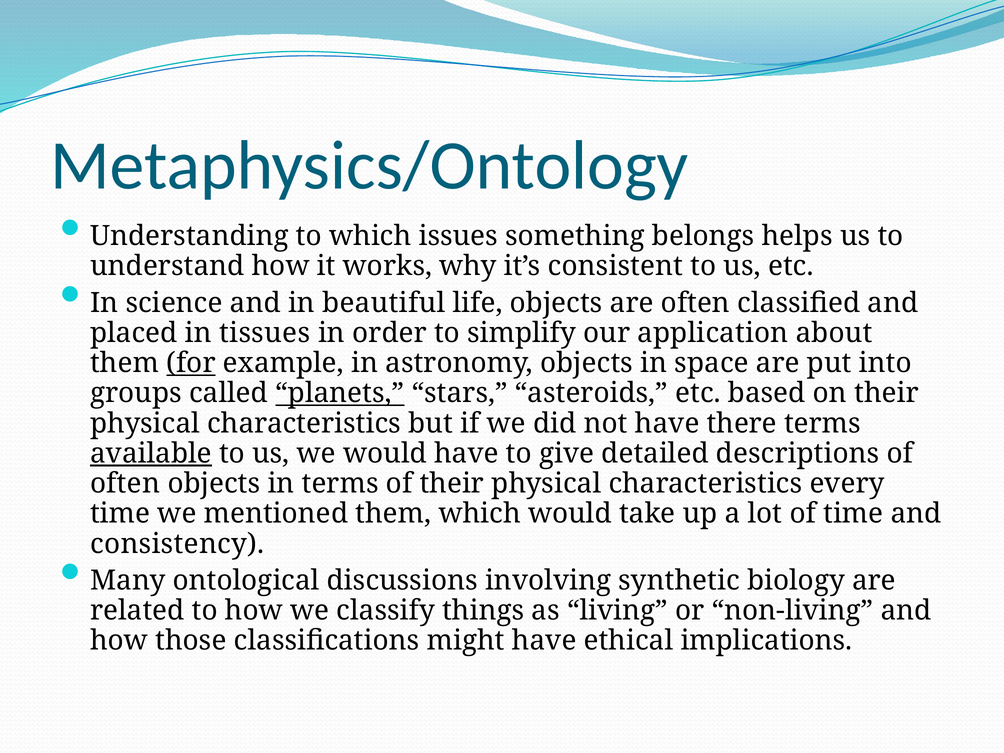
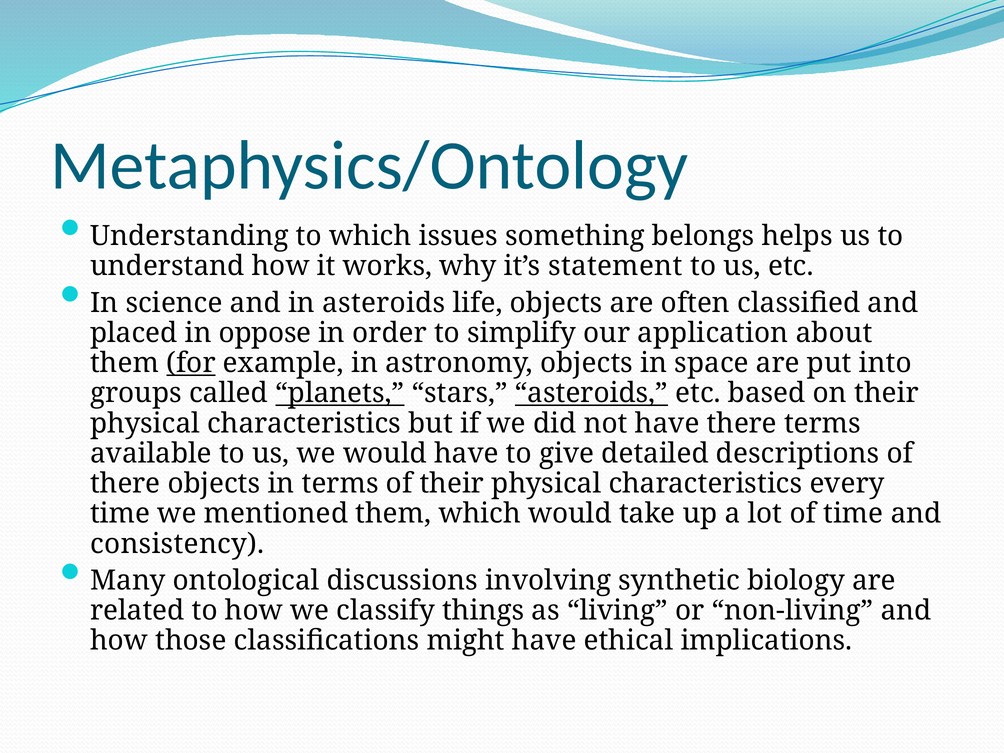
consistent: consistent -> statement (615, 266)
in beautiful: beautiful -> asteroids (384, 303)
tissues: tissues -> oppose (265, 333)
asteroids underline: none -> present (591, 393)
available underline: present -> none (151, 453)
often: often -> there (125, 484)
